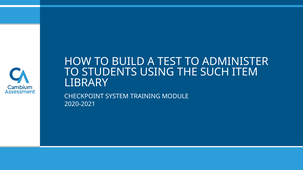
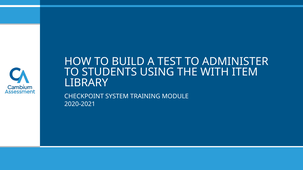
SUCH: SUCH -> WITH (215, 72)
